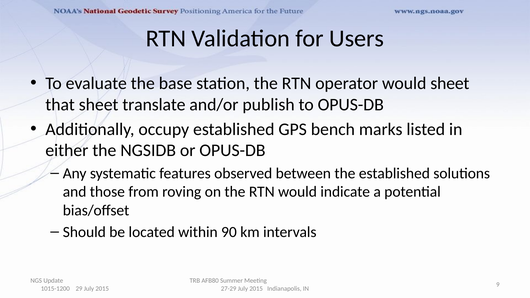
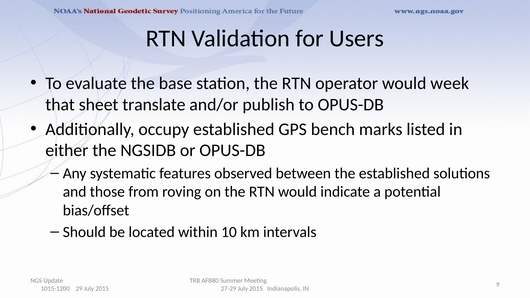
would sheet: sheet -> week (450, 83)
90: 90 -> 10 (229, 232)
